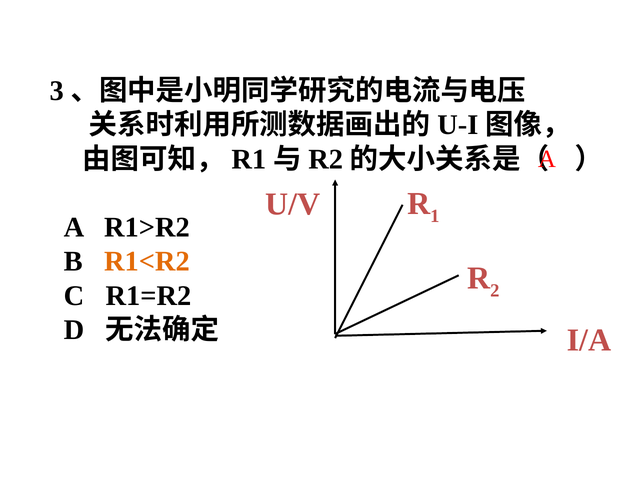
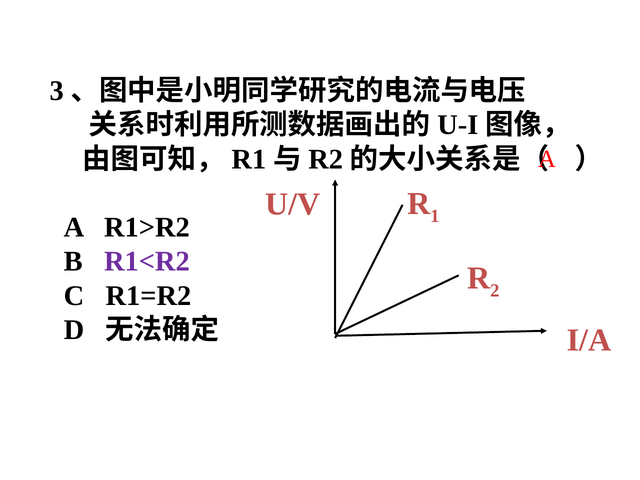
R1<R2 colour: orange -> purple (147, 262)
